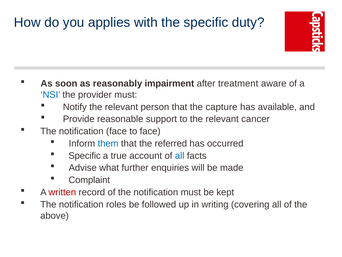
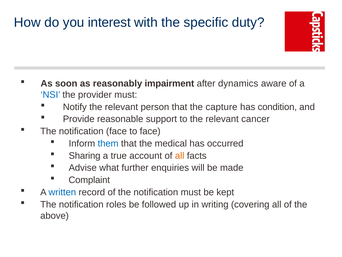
applies: applies -> interest (109, 22)
treatment: treatment -> dynamics (238, 83)
available: available -> condition (277, 107)
referred: referred -> medical (171, 143)
Specific: Specific -> Sharing (85, 155)
all colour: blue -> orange (180, 155)
written colour: red -> blue (62, 192)
